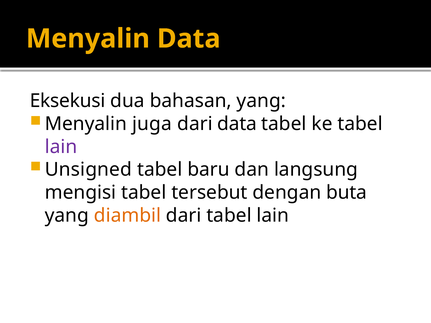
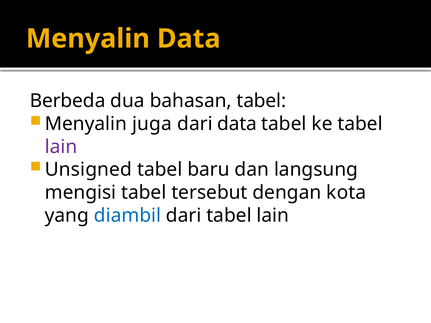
Eksekusi: Eksekusi -> Berbeda (68, 101)
bahasan yang: yang -> tabel (261, 101)
buta: buta -> kota (346, 193)
diambil colour: orange -> blue (127, 216)
